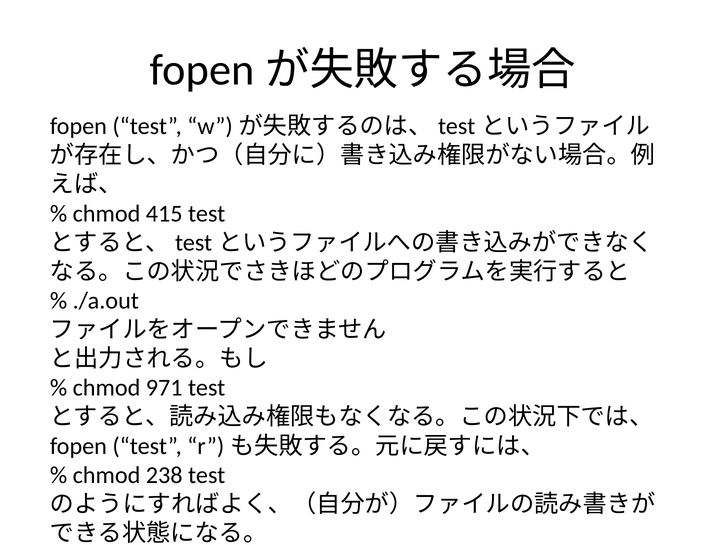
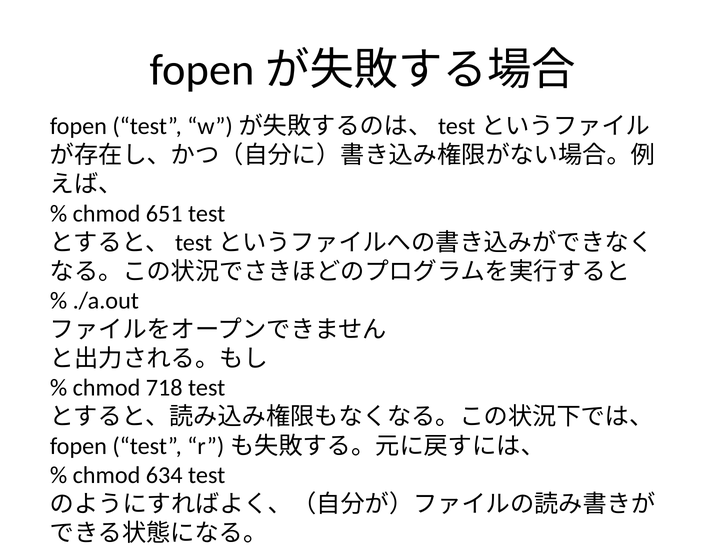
415: 415 -> 651 (164, 213)
971: 971 -> 718 (164, 388)
238: 238 -> 634 (164, 475)
